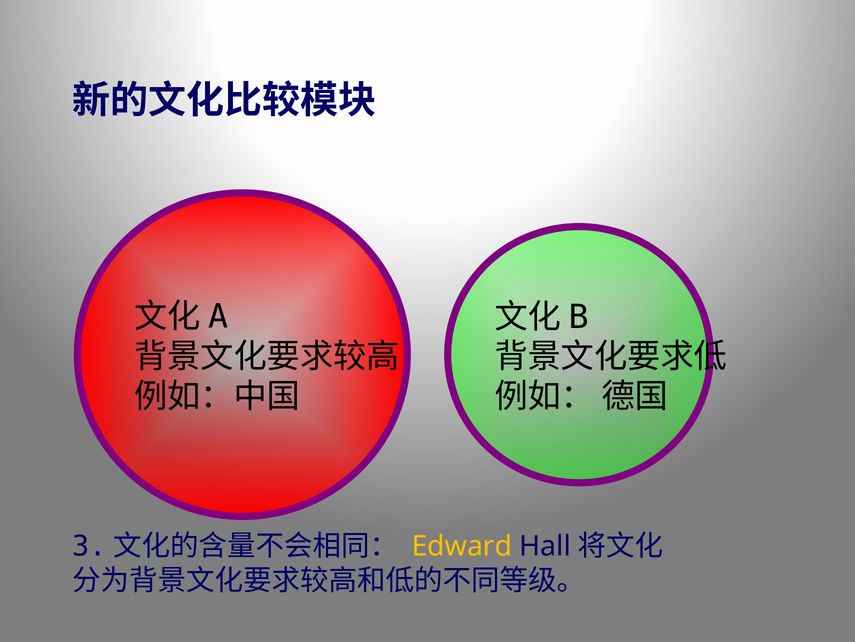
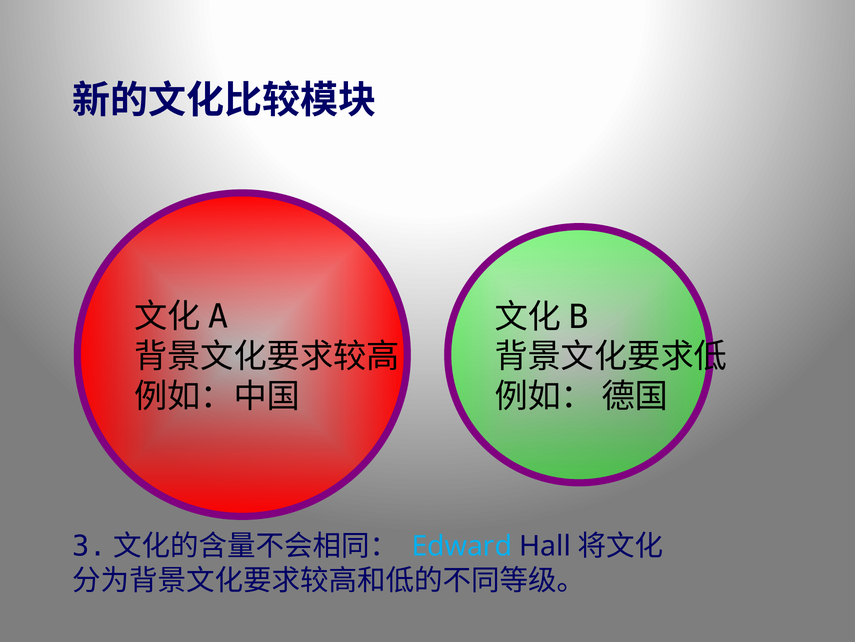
Edward colour: yellow -> light blue (462, 546)
